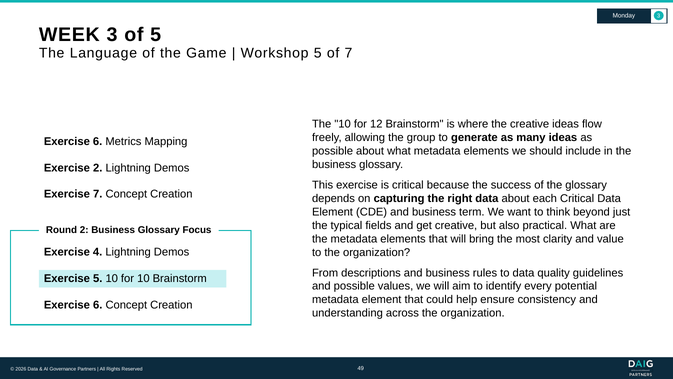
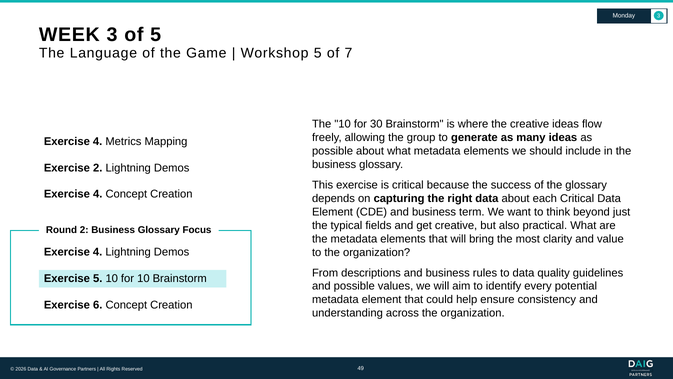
12: 12 -> 30 (376, 124)
6: 6 -> 4 (98, 141)
7: 7 -> 4 (98, 194)
